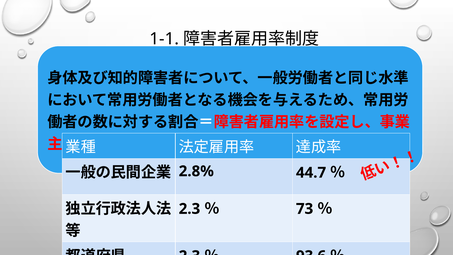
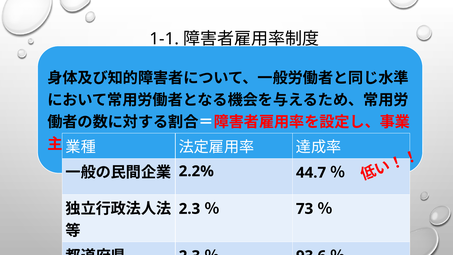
2.8%: 2.8% -> 2.2% (196, 171)
